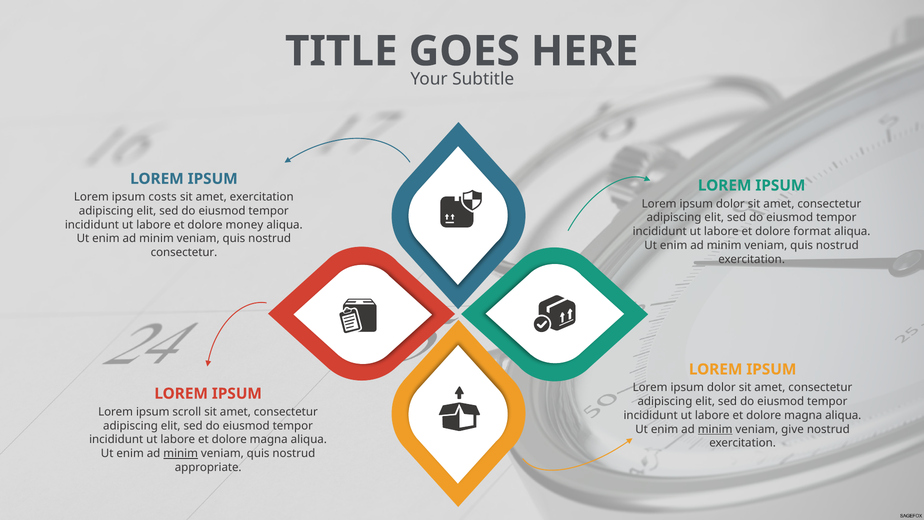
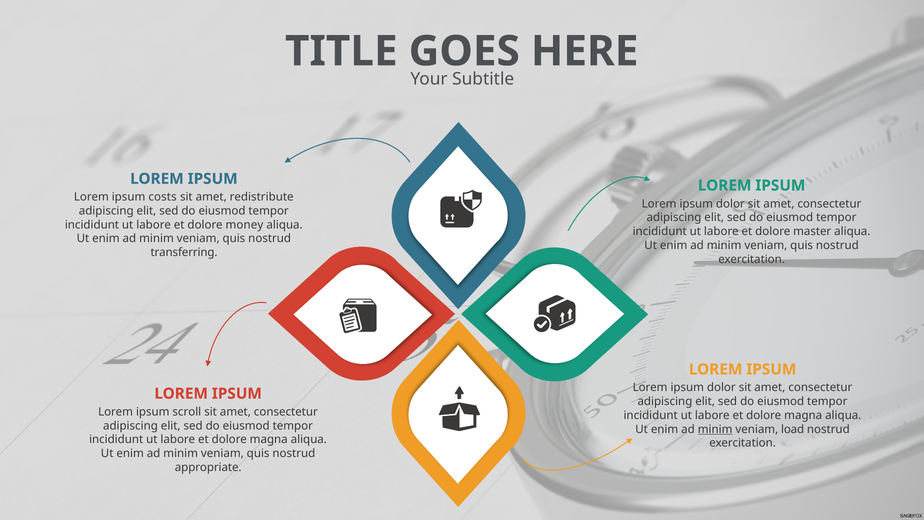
amet exercitation: exercitation -> redistribute (262, 197)
format: format -> master (812, 231)
consectetur: consectetur -> transferring (184, 252)
give: give -> load (793, 429)
minim underline: present -> none (181, 453)
